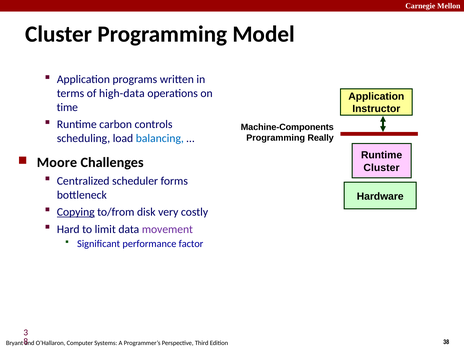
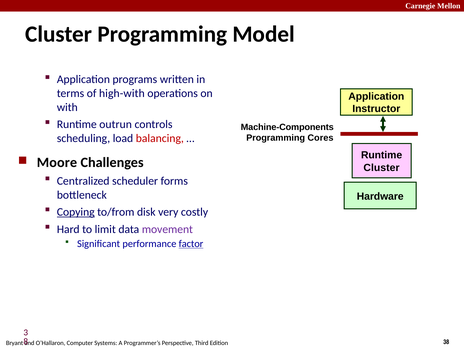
high-data: high-data -> high-with (122, 93)
time: time -> with (67, 107)
carbon: carbon -> outrun (116, 124)
balancing colour: blue -> red (160, 138)
Really: Really -> Cores (321, 138)
factor underline: none -> present (191, 244)
